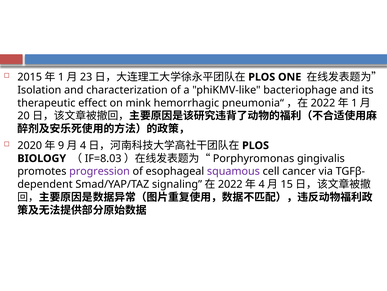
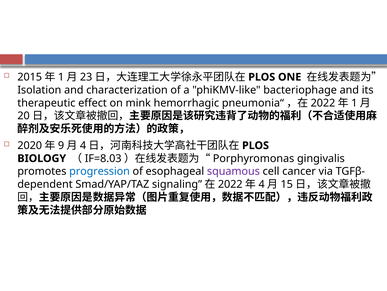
progression colour: purple -> blue (100, 171)
